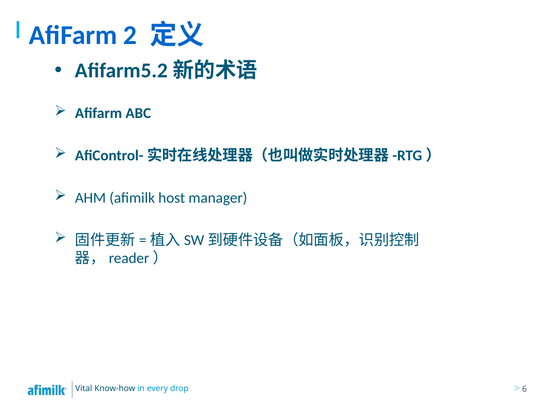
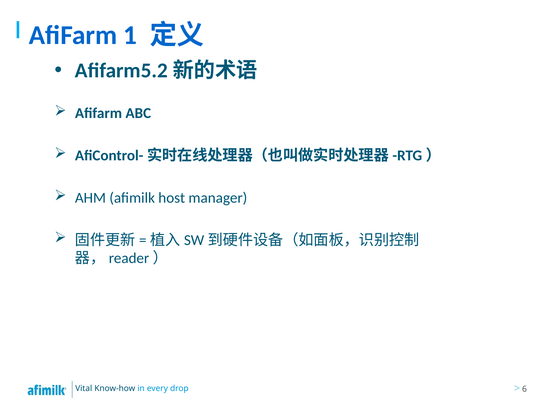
2: 2 -> 1 (130, 35)
